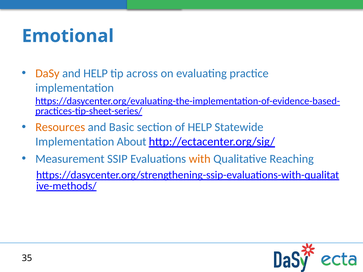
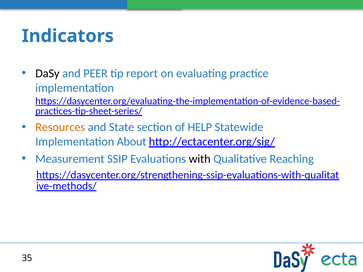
Emotional: Emotional -> Indicators (68, 36)
DaSy colour: orange -> black (47, 73)
and HELP: HELP -> PEER (96, 73)
across: across -> report (142, 73)
Basic: Basic -> State (122, 127)
with colour: orange -> black (200, 159)
